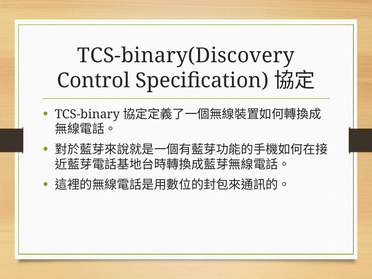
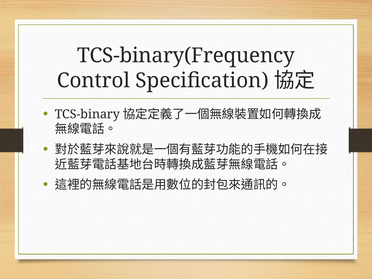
TCS-binary(Discovery: TCS-binary(Discovery -> TCS-binary(Frequency (186, 56)
